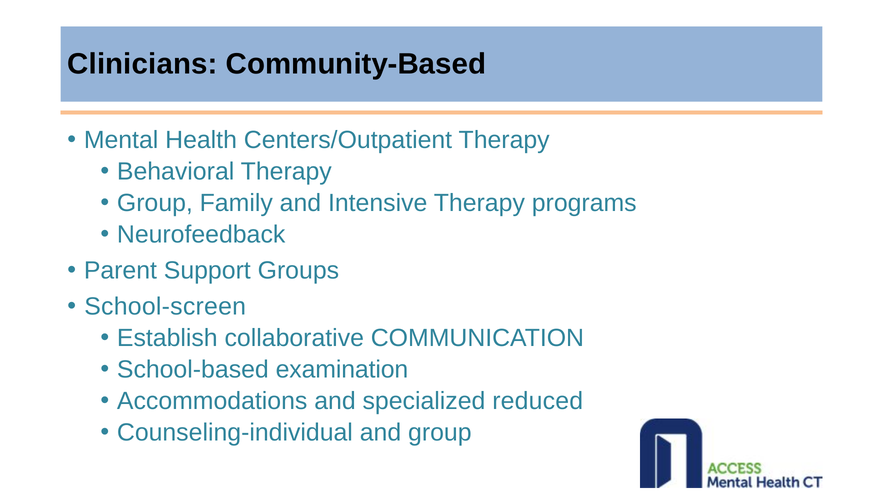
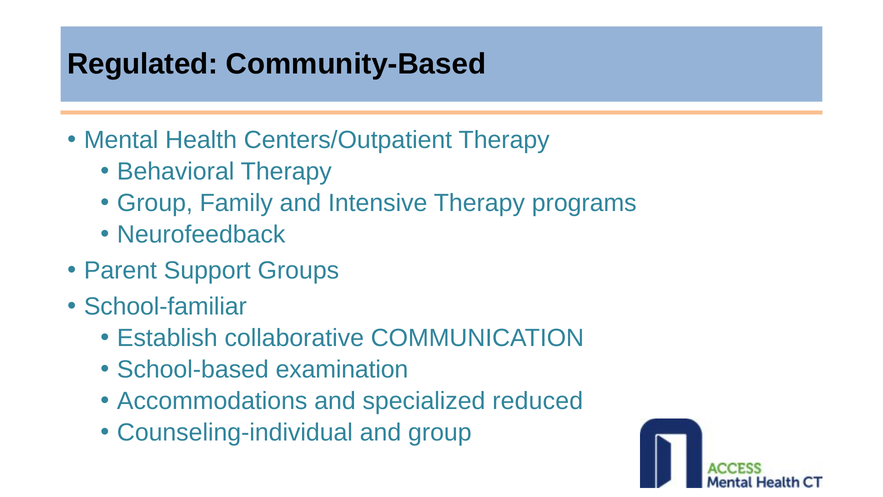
Clinicians: Clinicians -> Regulated (143, 64)
School-screen: School-screen -> School-familiar (165, 306)
